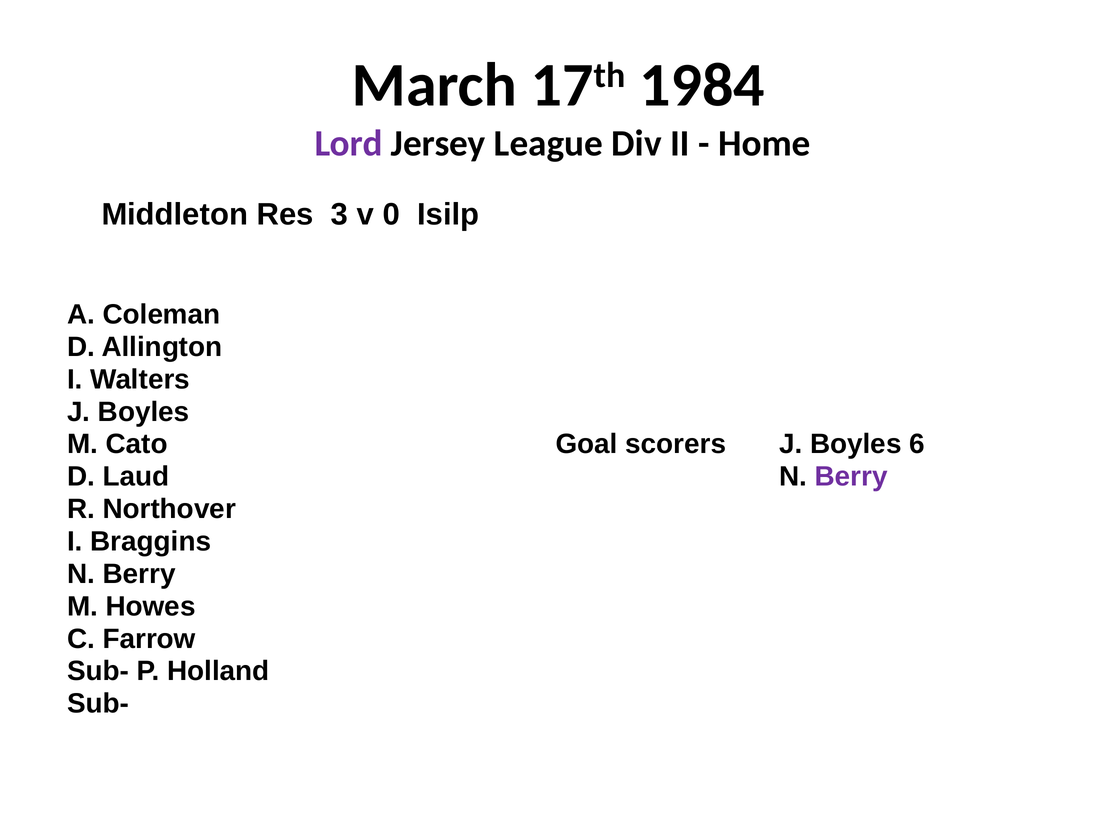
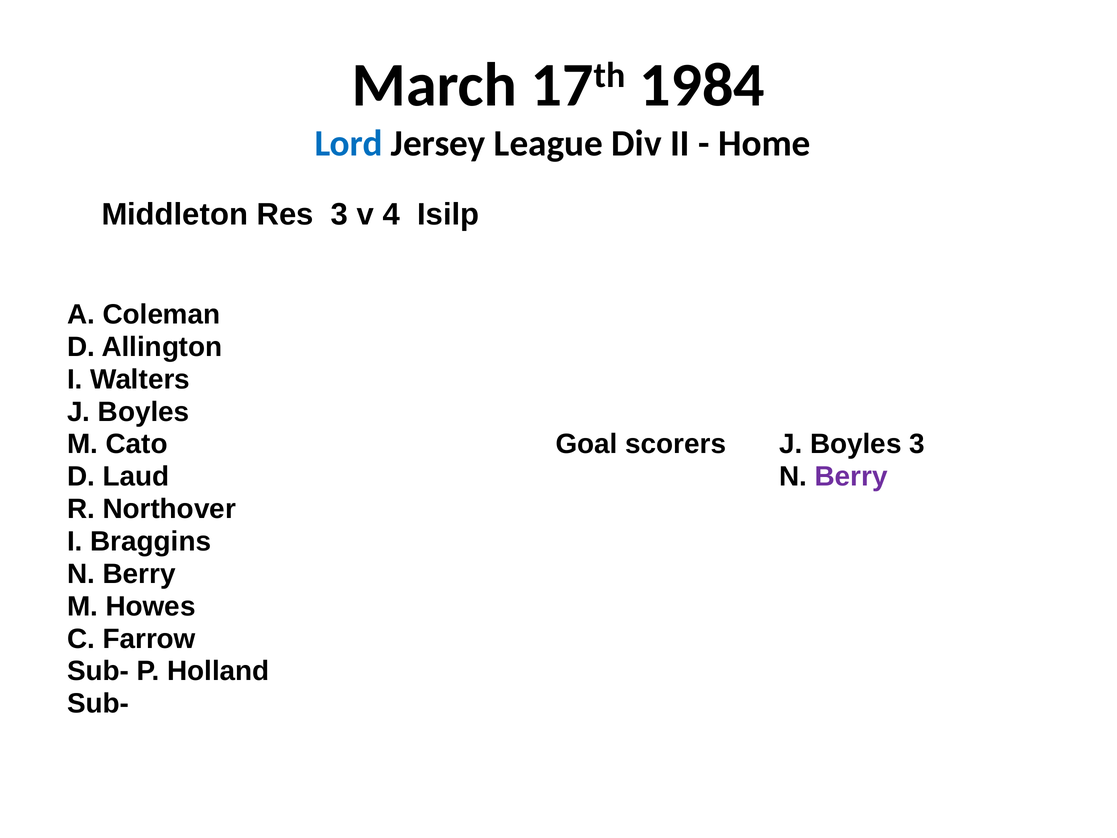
Lord colour: purple -> blue (349, 143)
0: 0 -> 4 (391, 215)
Boyles 6: 6 -> 3 (917, 444)
